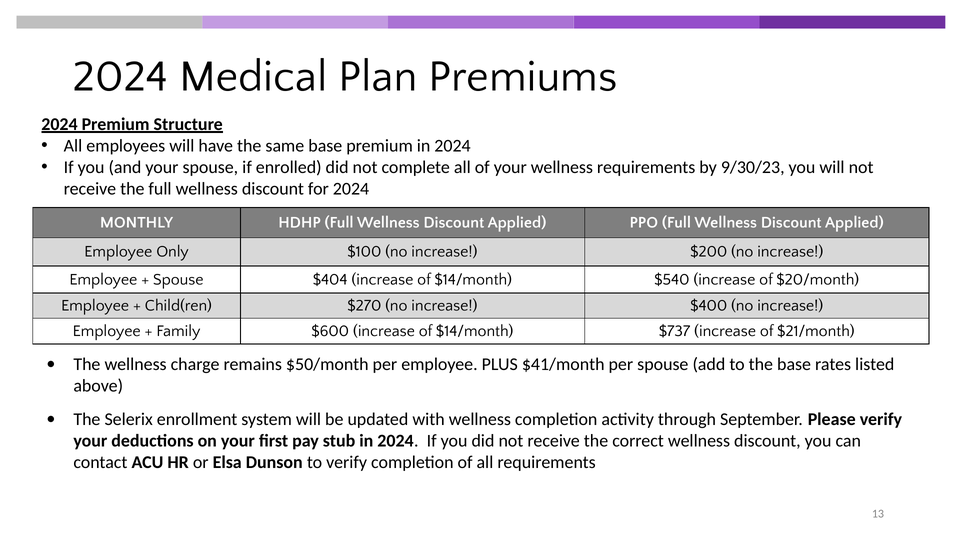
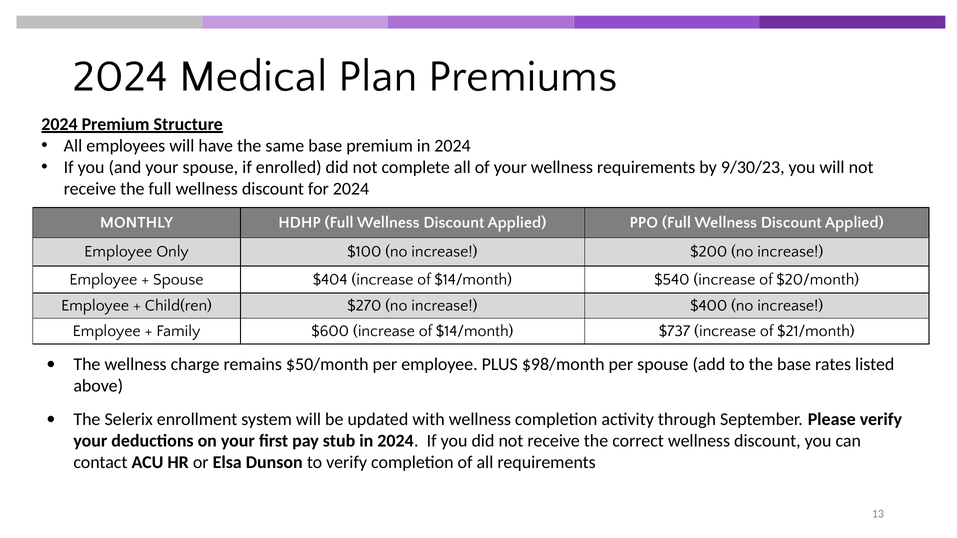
$41/month: $41/month -> $98/month (563, 365)
